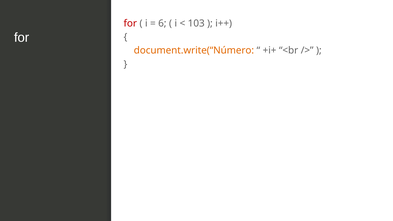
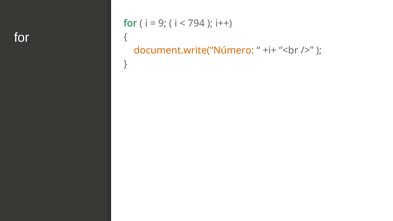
for colour: red -> green (130, 23)
6: 6 -> 9 (162, 23)
103: 103 -> 794 (196, 23)
